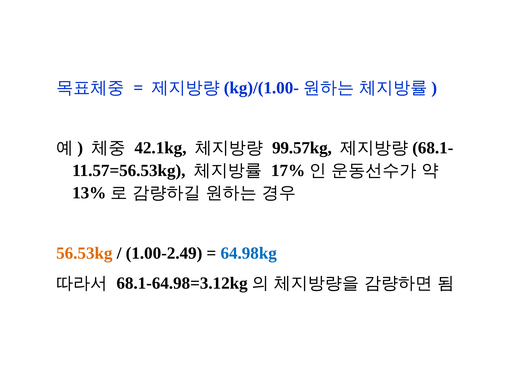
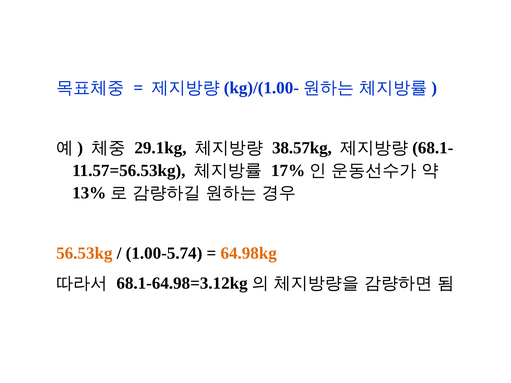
42.1kg: 42.1kg -> 29.1kg (160, 148)
99.57kg: 99.57kg -> 38.57kg (302, 148)
1.00-2.49: 1.00-2.49 -> 1.00-5.74 (164, 253)
64.98kg colour: blue -> orange (249, 253)
